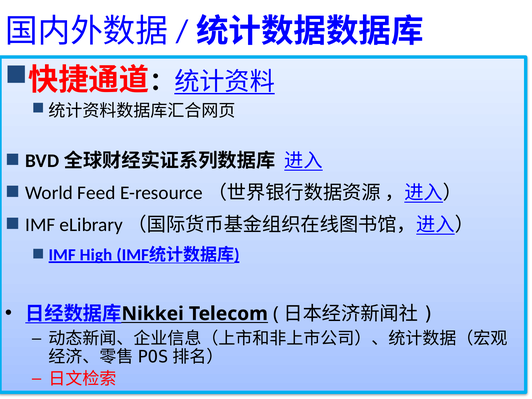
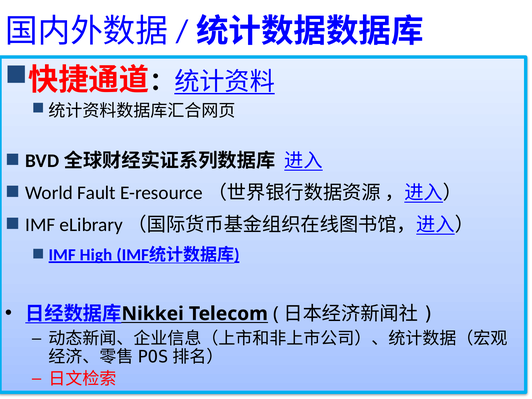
Feed: Feed -> Fault (96, 193)
